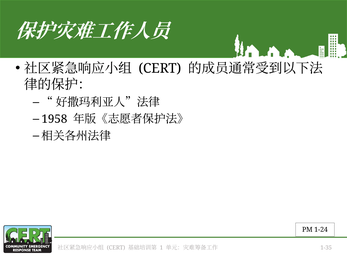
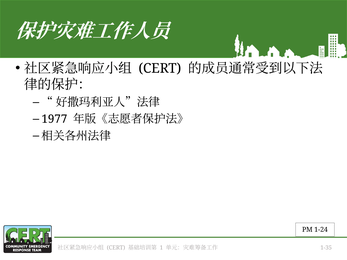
1958: 1958 -> 1977 (54, 119)
